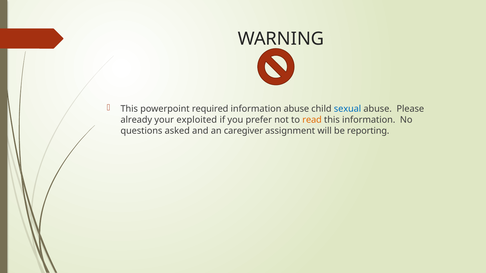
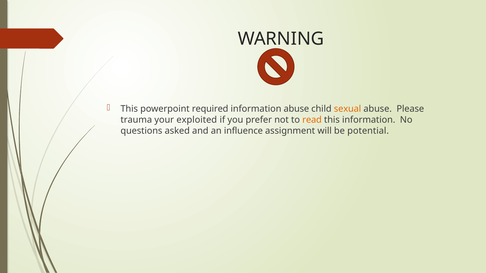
sexual colour: blue -> orange (348, 109)
already: already -> trauma (136, 120)
caregiver: caregiver -> influence (243, 131)
reporting: reporting -> potential (368, 131)
